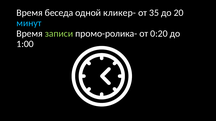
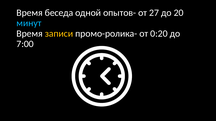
кликер-: кликер- -> опытов- (120, 13)
35: 35 -> 27 (154, 13)
записи colour: light green -> yellow (59, 34)
1:00: 1:00 -> 7:00 (25, 44)
